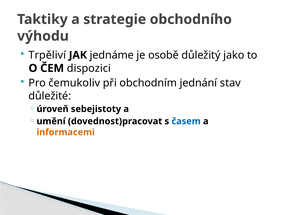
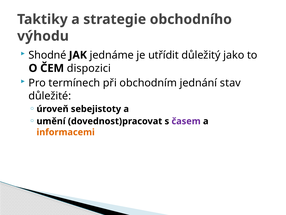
Trpěliví: Trpěliví -> Shodné (47, 55)
osobě: osobě -> utřídit (163, 55)
čemukoliv: čemukoliv -> termínech (74, 83)
časem colour: blue -> purple (186, 121)
